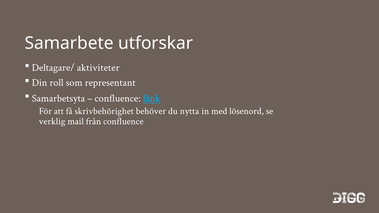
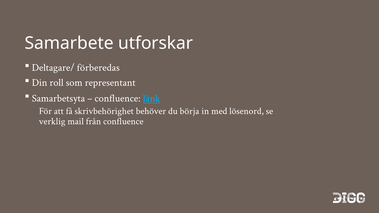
aktiviteter: aktiviteter -> förberedas (98, 68)
nytta: nytta -> börja (189, 111)
